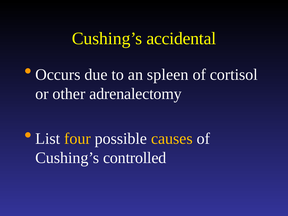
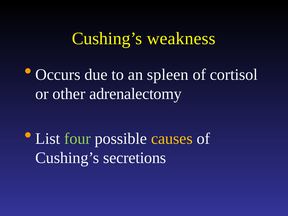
accidental: accidental -> weakness (181, 38)
four colour: yellow -> light green (77, 139)
controlled: controlled -> secretions (135, 158)
